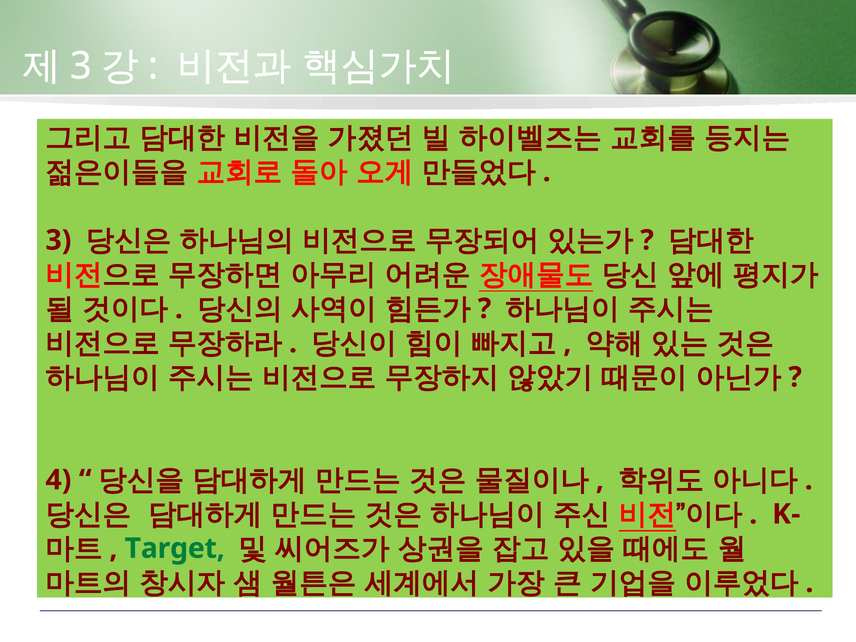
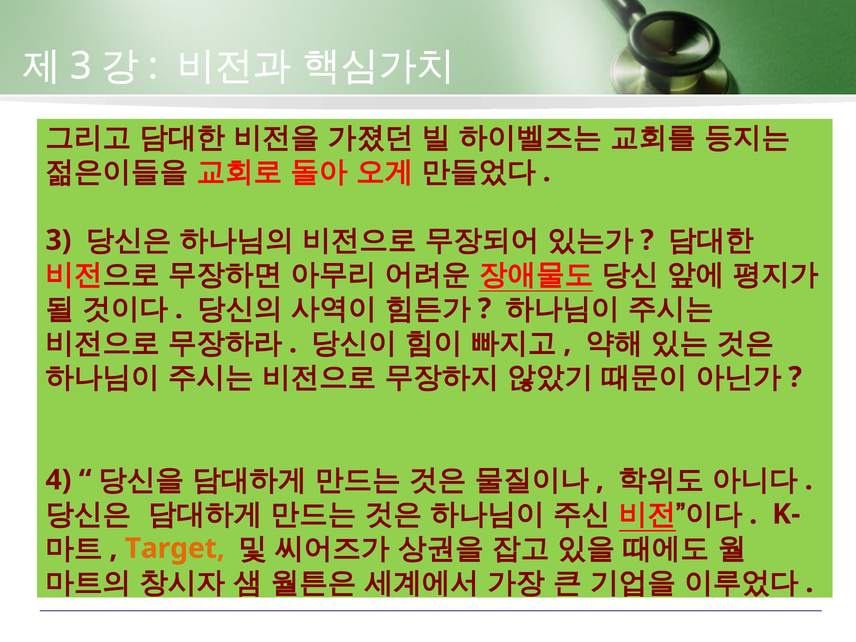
Target colour: green -> orange (175, 548)
